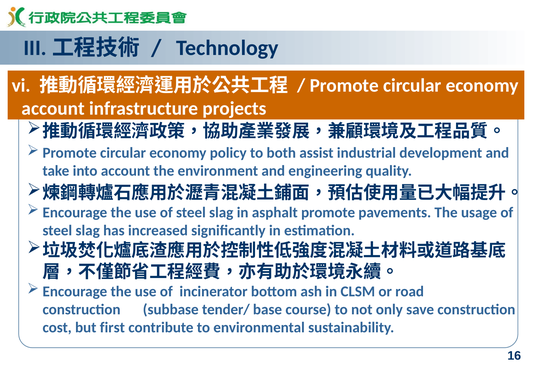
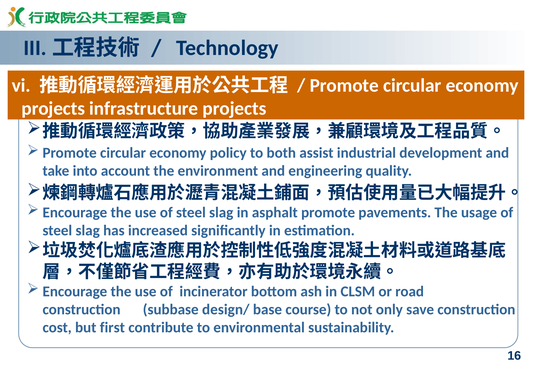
account: account -> projects (53, 108)
tender/: tender/ -> design/ (226, 309)
